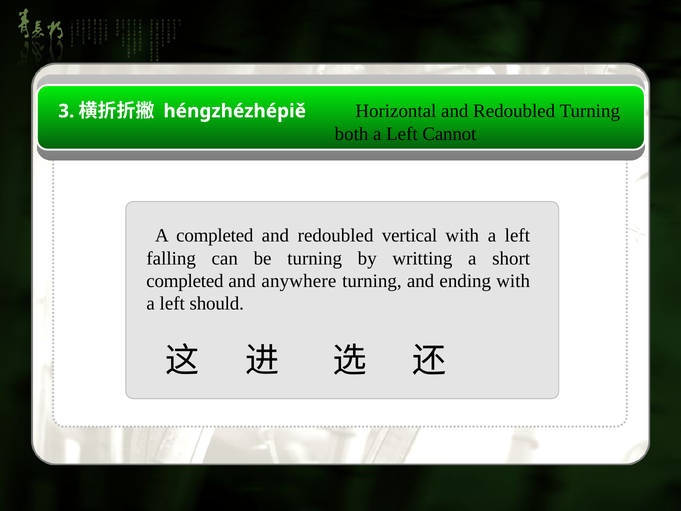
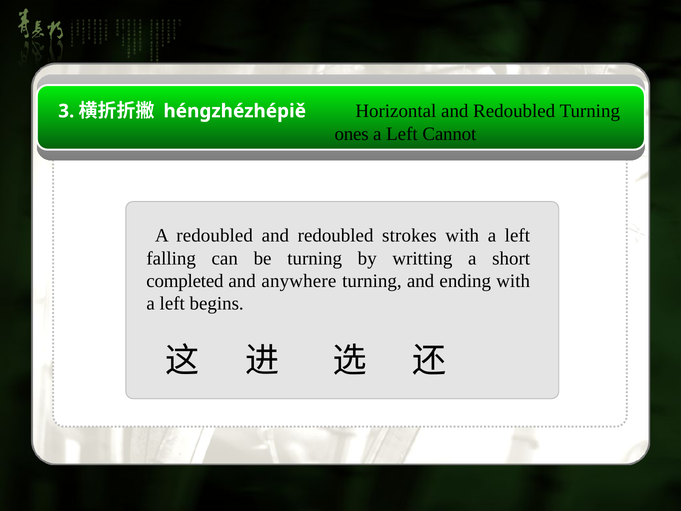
both: both -> ones (352, 134)
A completed: completed -> redoubled (215, 235)
vertical: vertical -> strokes (409, 235)
should: should -> begins (217, 304)
